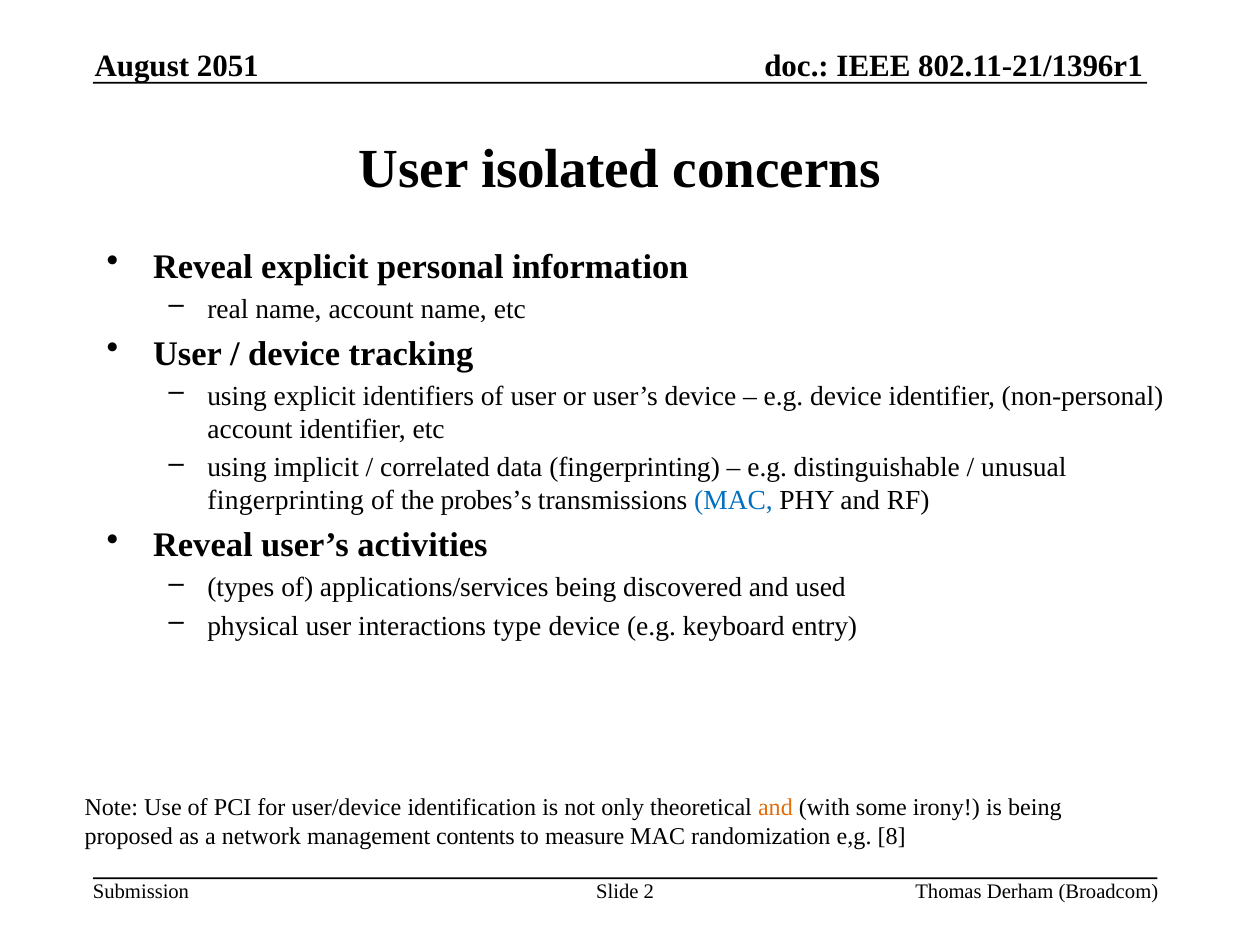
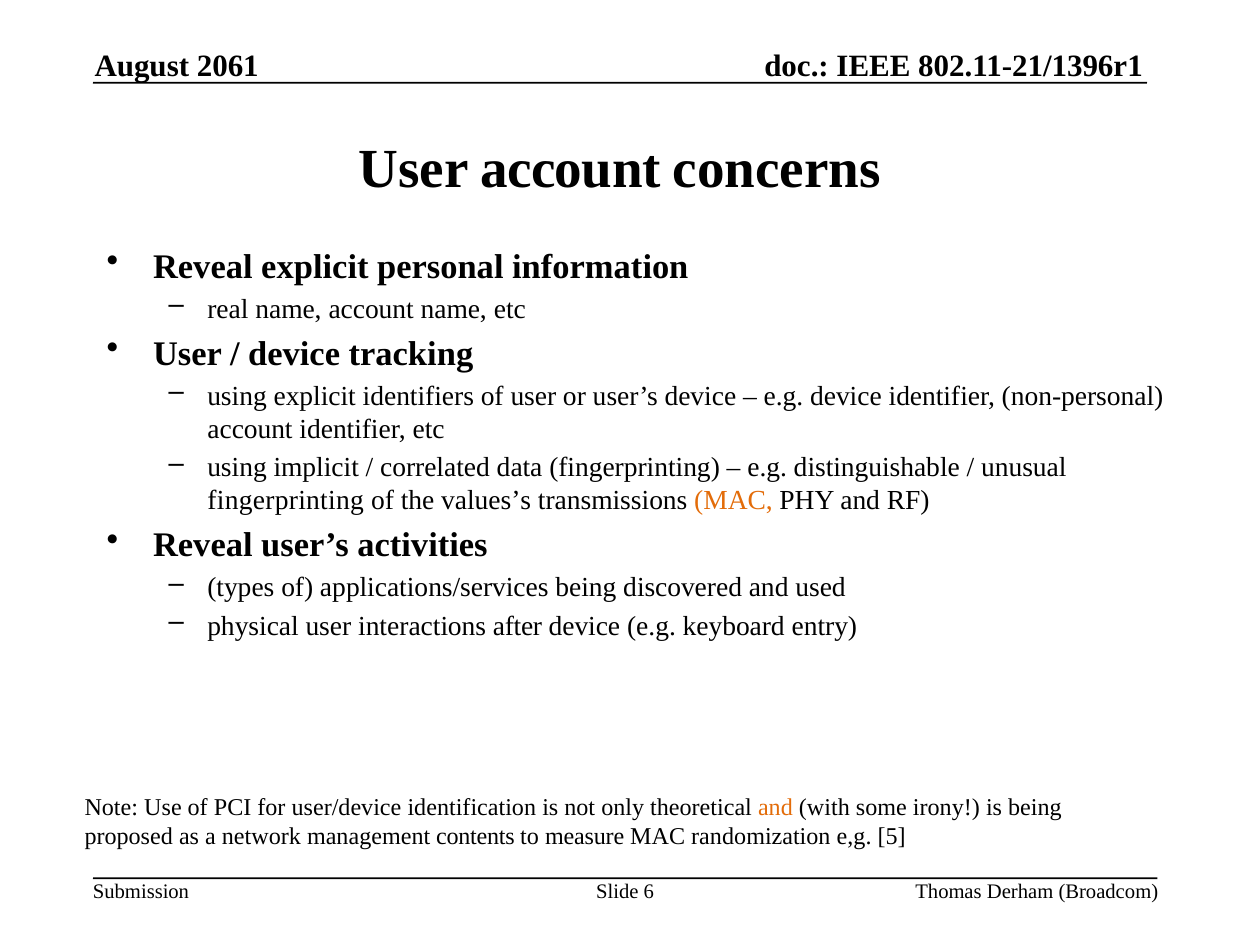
2051: 2051 -> 2061 (228, 66)
User isolated: isolated -> account (570, 169)
probes’s: probes’s -> values’s (486, 501)
MAC colour: blue -> orange (734, 501)
type: type -> after (518, 626)
8: 8 -> 5 (892, 837)
2: 2 -> 6 (649, 892)
